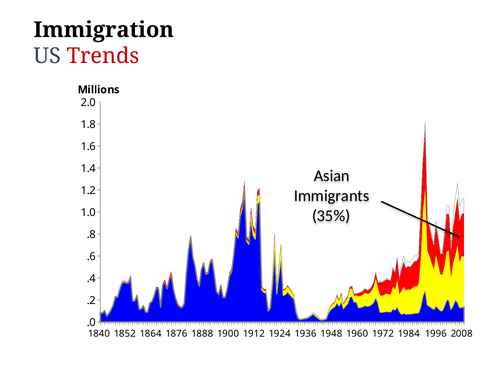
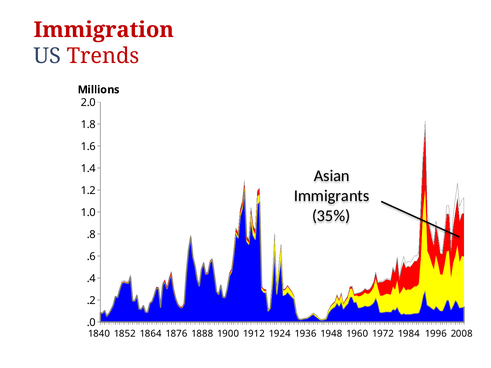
Immigration colour: black -> red (104, 30)
